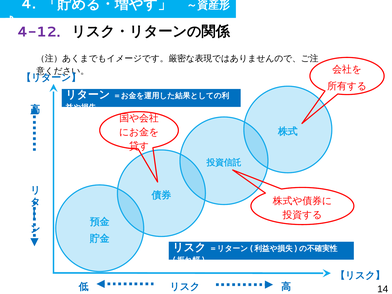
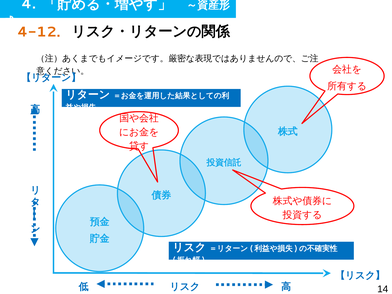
4-12 colour: purple -> orange (39, 32)
